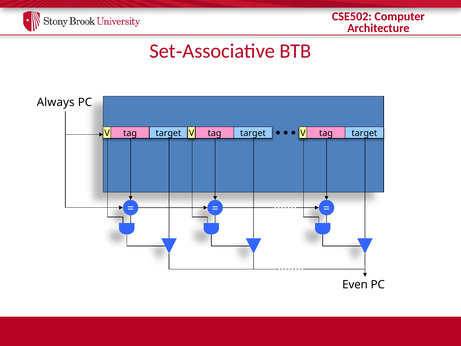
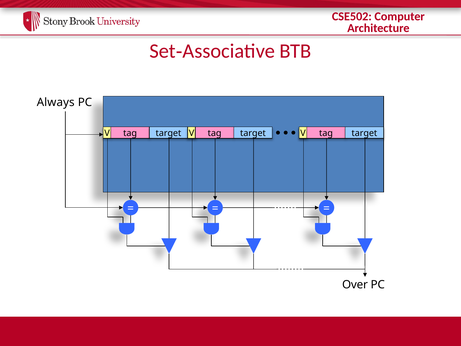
Even: Even -> Over (355, 285)
